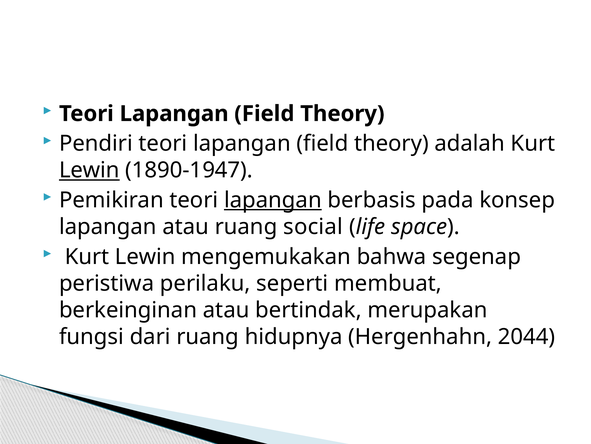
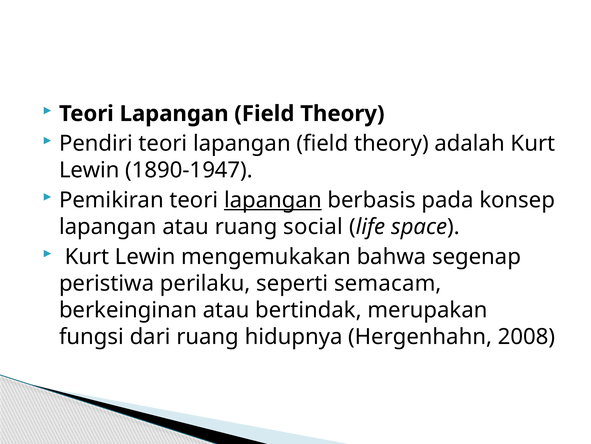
Lewin underline: present -> none (89, 170)
membuat: membuat -> semacam (388, 283)
2044: 2044 -> 2008 (526, 336)
